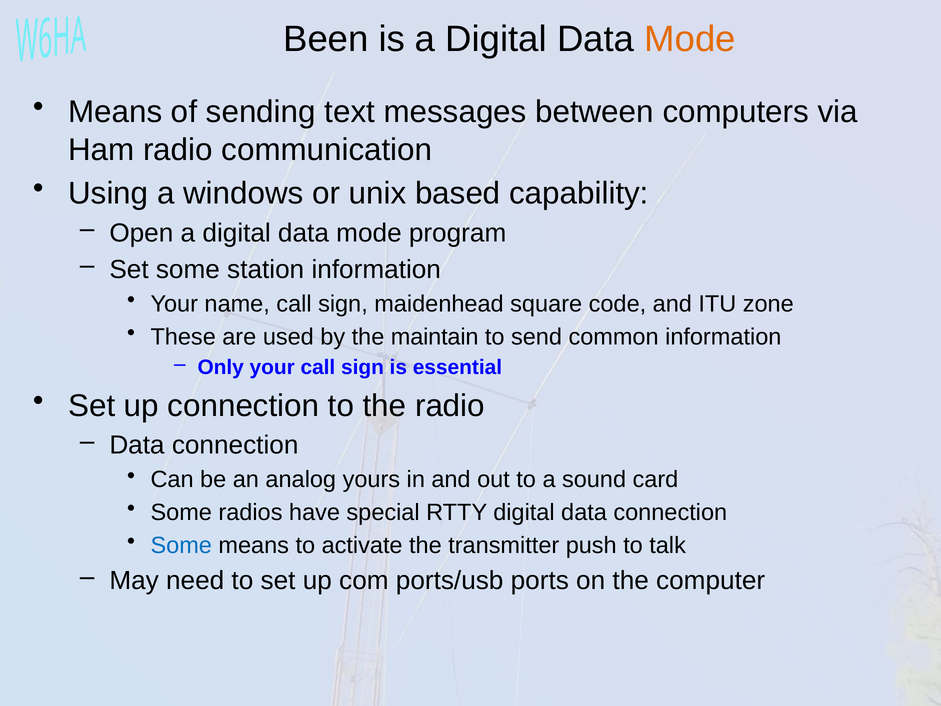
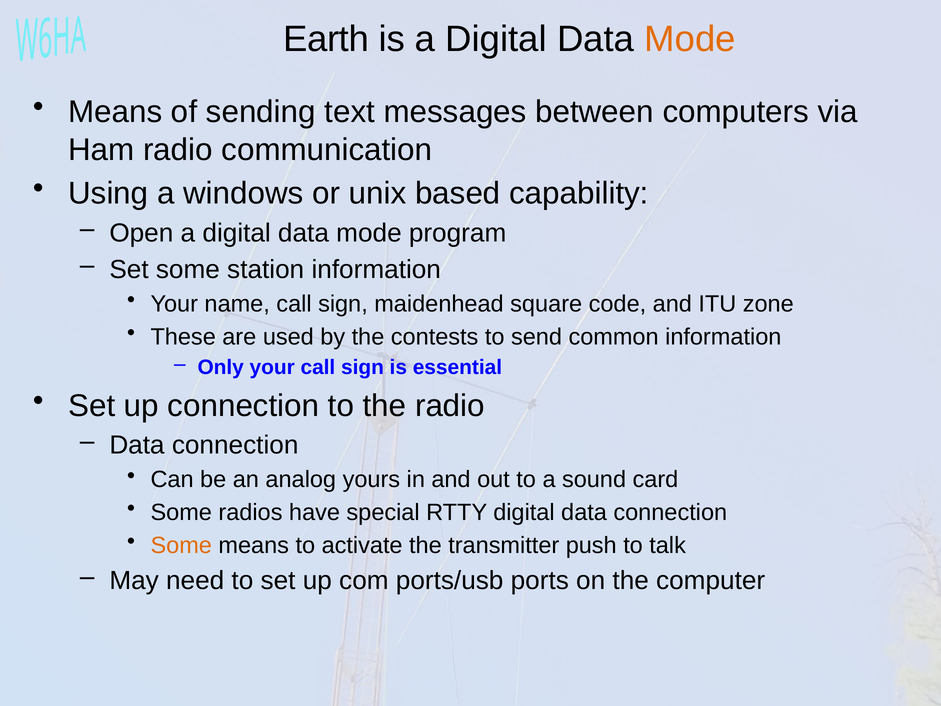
Been: Been -> Earth (326, 39)
maintain: maintain -> contests (435, 337)
Some colour: blue -> orange (181, 545)
